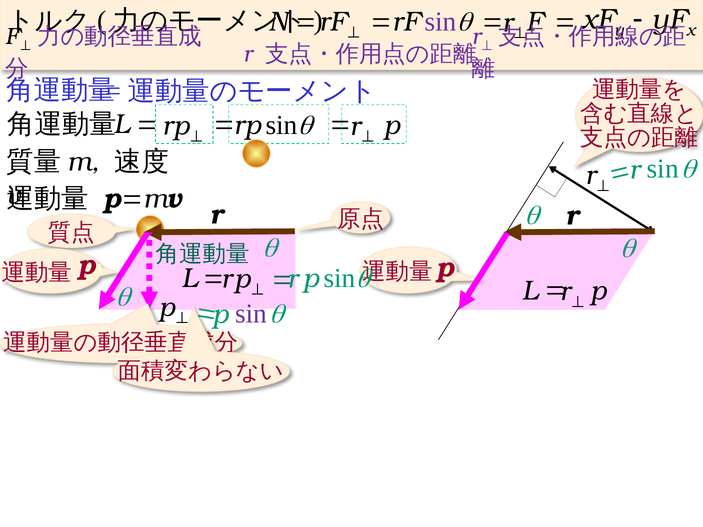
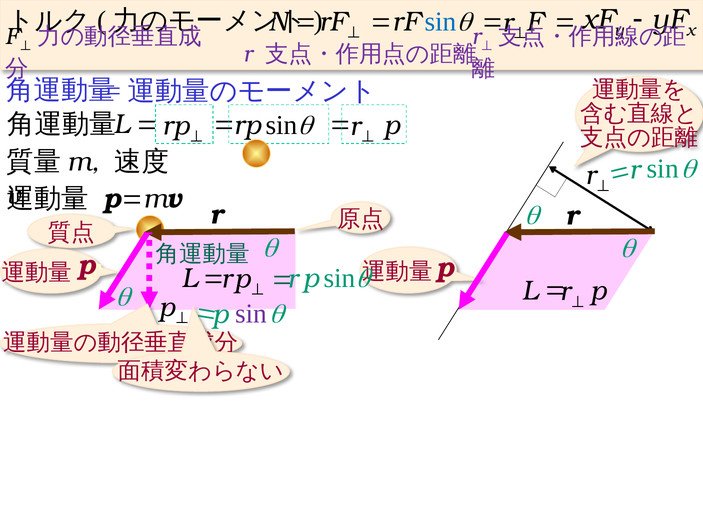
sin colour: purple -> blue (441, 22)
